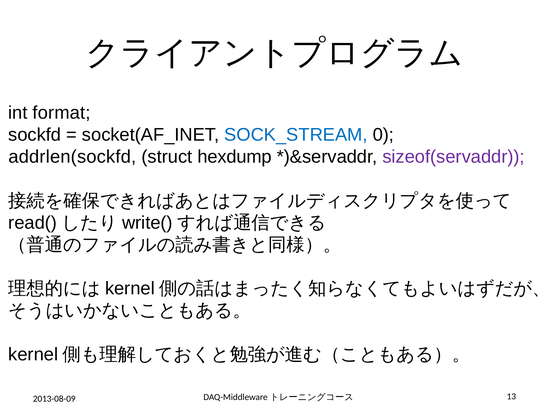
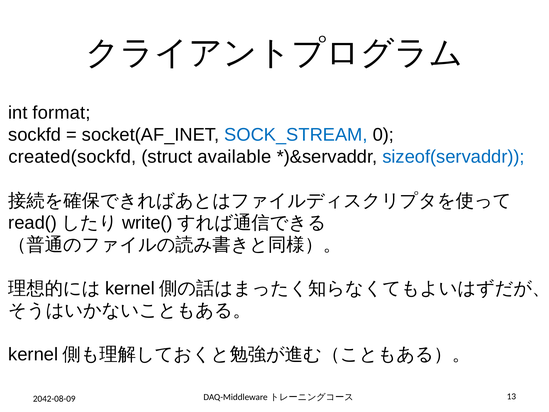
addrlen(sockfd: addrlen(sockfd -> created(sockfd (72, 157)
hexdump: hexdump -> available (234, 157)
sizeof(servaddr colour: purple -> blue (454, 157)
2013-08-09: 2013-08-09 -> 2042-08-09 (54, 398)
